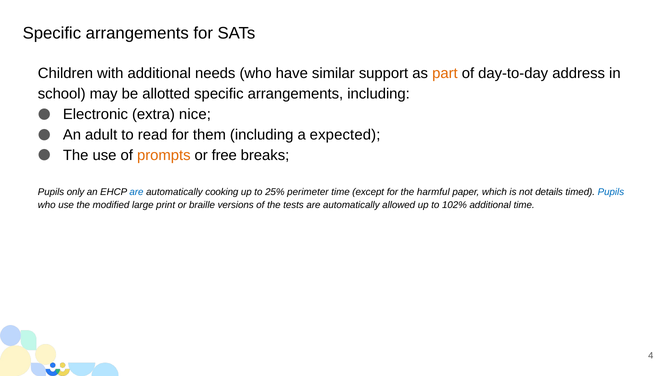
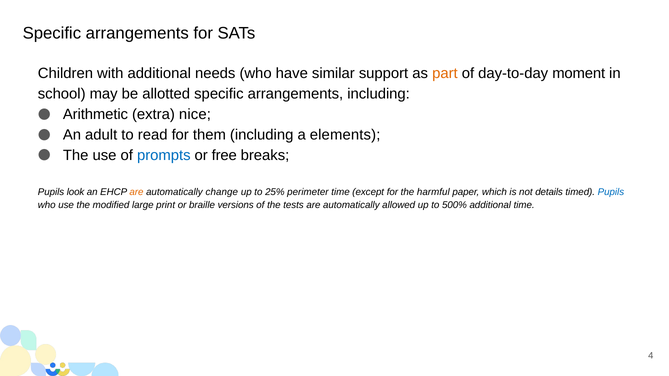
address: address -> moment (579, 73)
Electronic: Electronic -> Arithmetic (96, 114)
expected: expected -> elements (345, 135)
prompts colour: orange -> blue (164, 155)
only: only -> look (76, 192)
are colour: blue -> orange (136, 192)
cooking: cooking -> change (222, 192)
102%: 102% -> 500% (454, 205)
